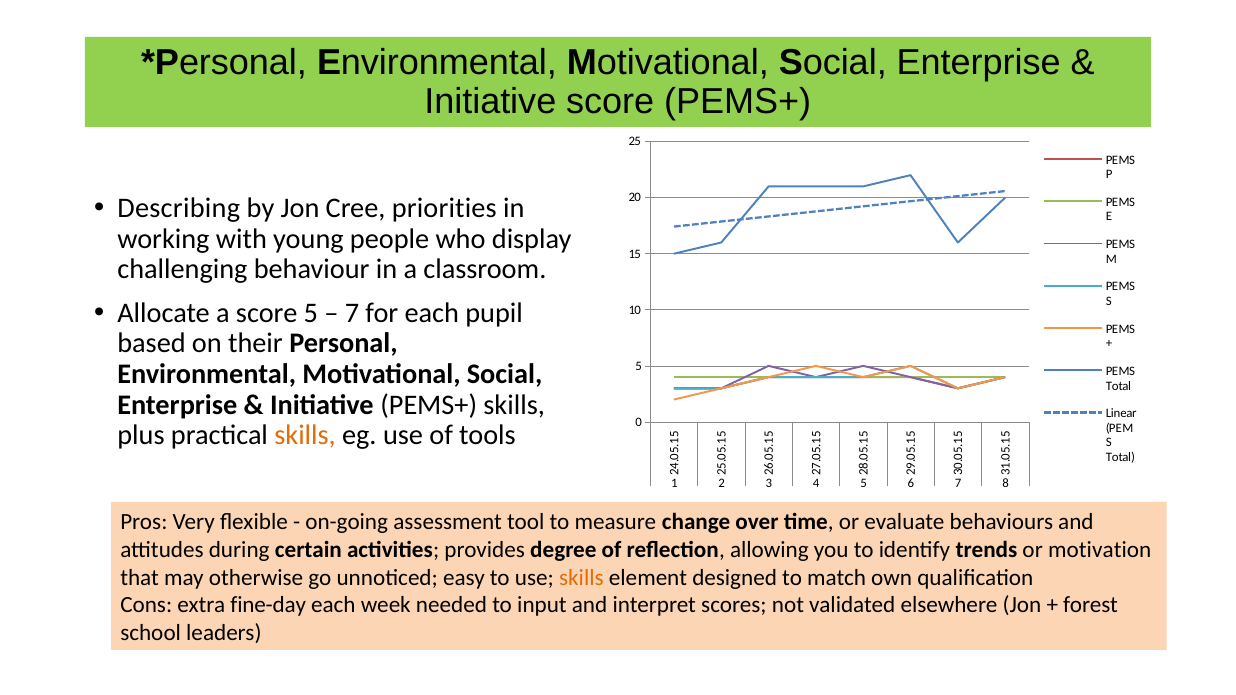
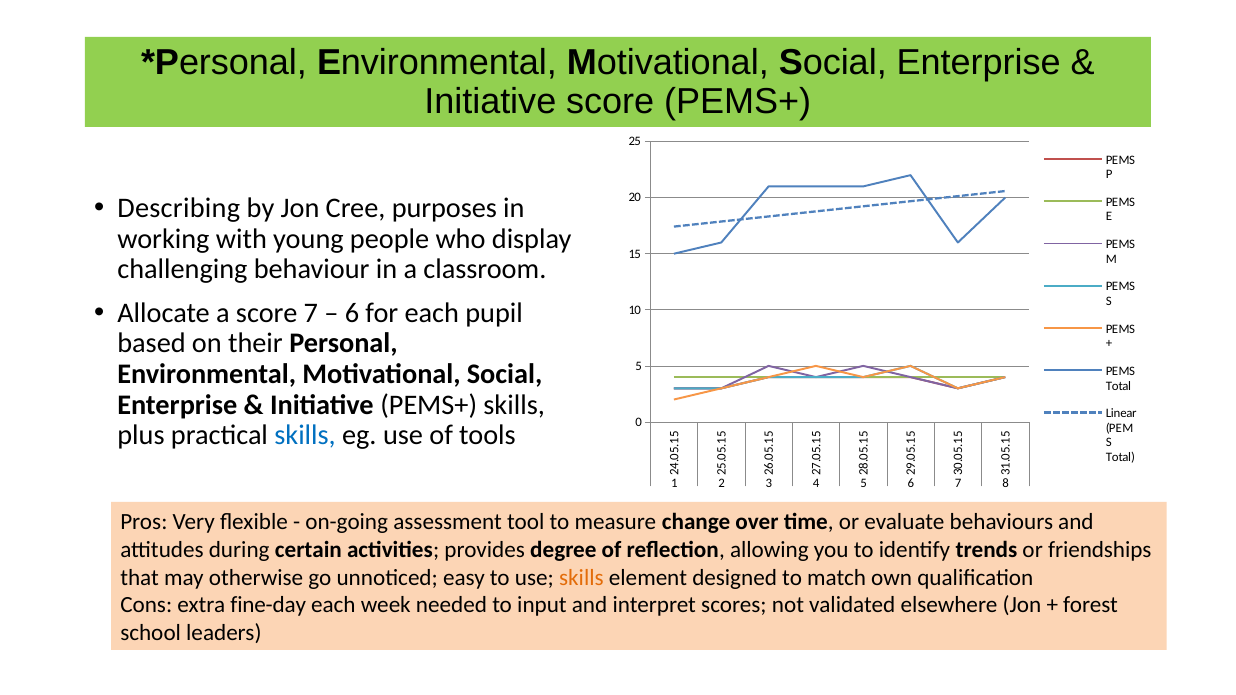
priorities: priorities -> purposes (444, 209)
score 5: 5 -> 7 (311, 313)
7: 7 -> 6 (352, 313)
skills colour: orange -> blue (305, 436)
motivation: motivation -> friendships (1100, 550)
